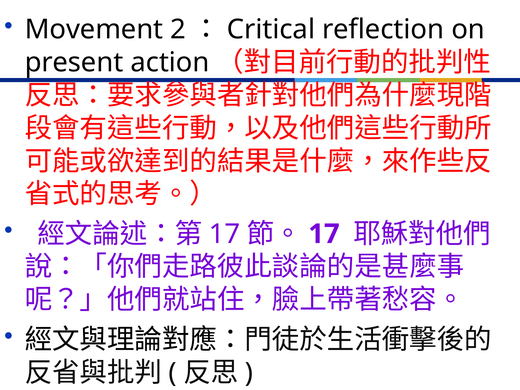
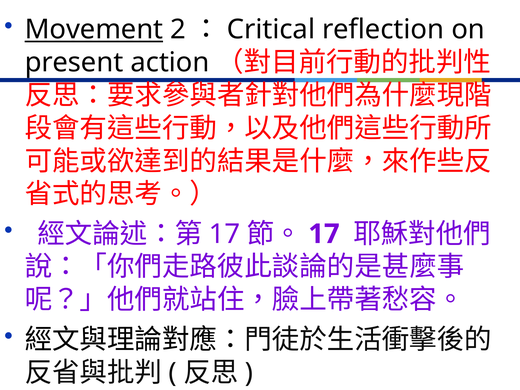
Movement underline: none -> present (94, 30)
